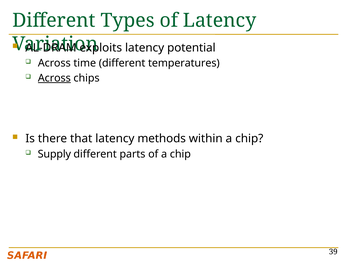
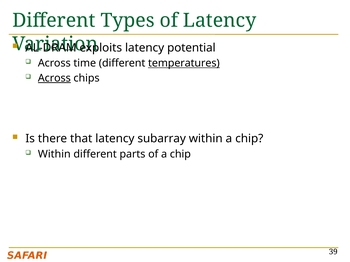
temperatures underline: none -> present (184, 63)
methods: methods -> subarray (162, 139)
Supply: Supply -> Within (54, 154)
